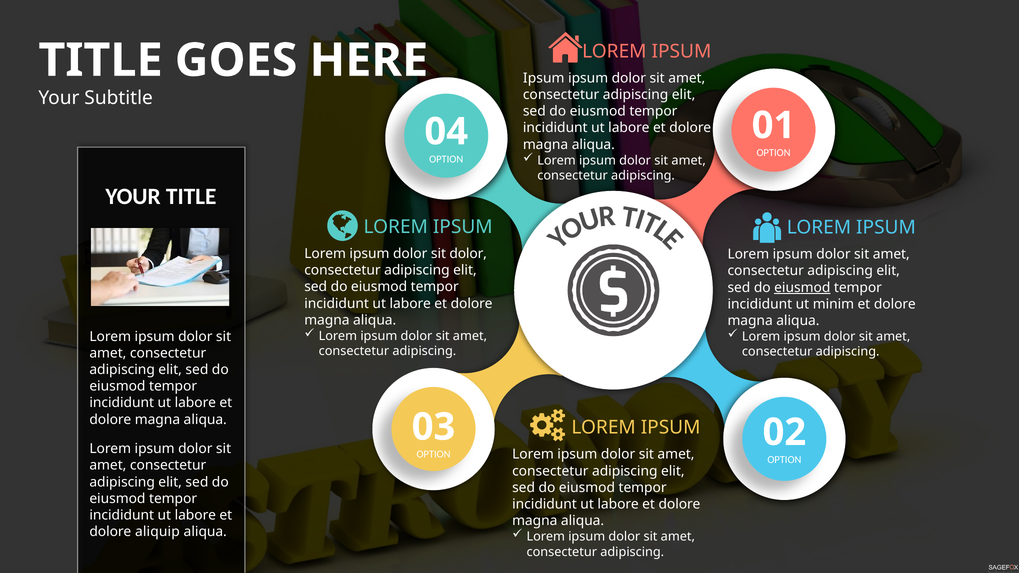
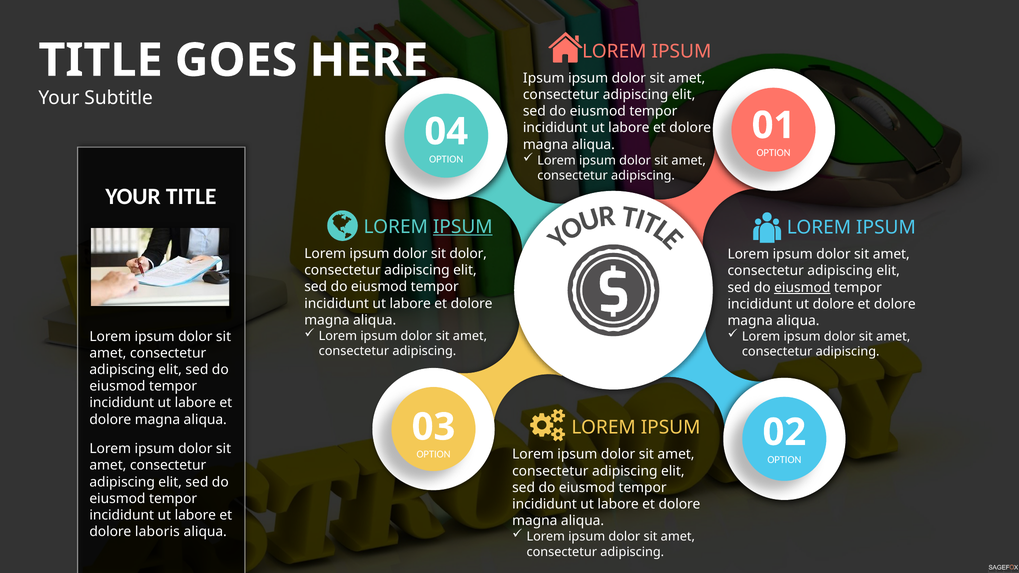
IPSUM underline: none -> present (463, 227)
ut minim: minim -> dolore (833, 304)
aliquip: aliquip -> laboris (157, 532)
